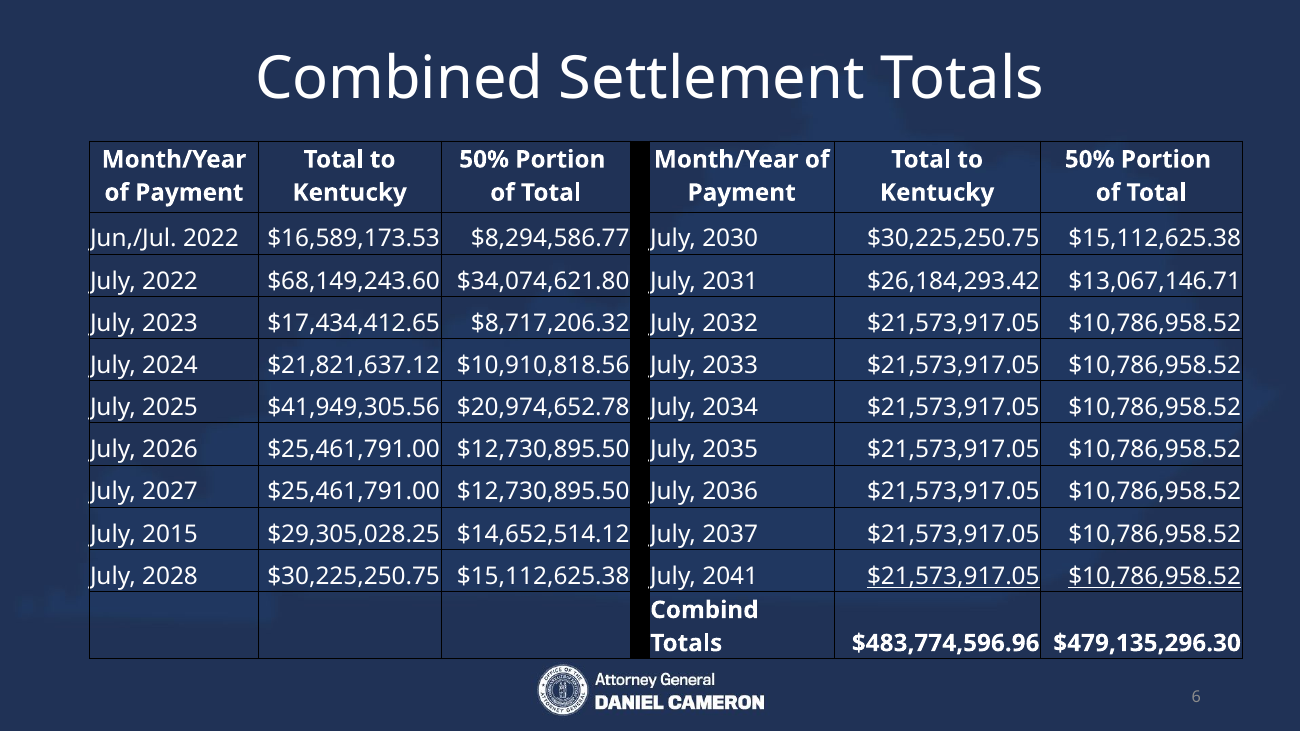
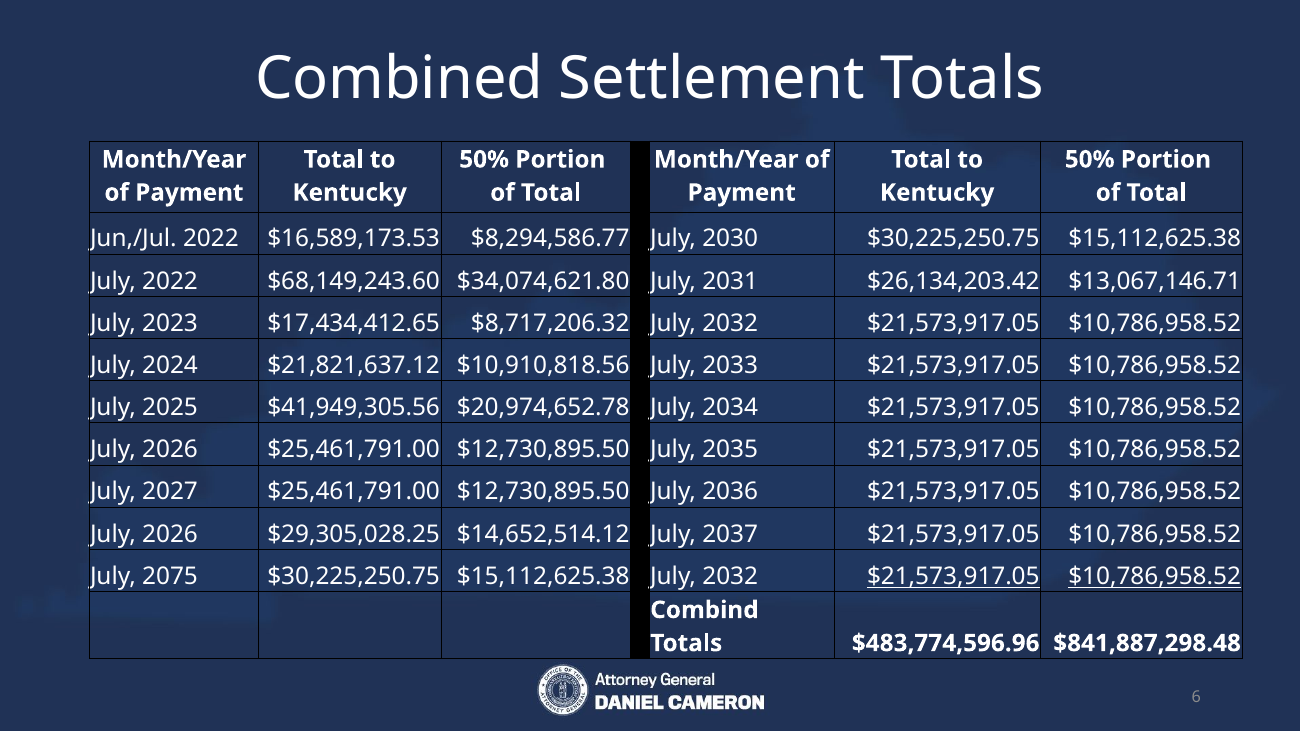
$26,184,293.42: $26,184,293.42 -> $26,134,203.42 (953, 281)
2015: 2015 -> 2026 (170, 534)
2028: 2028 -> 2075 (170, 576)
$15,112,625.38 July 2041: 2041 -> 2032 (730, 576)
$479,135,296.30: $479,135,296.30 -> $841,887,298.48 (1147, 643)
